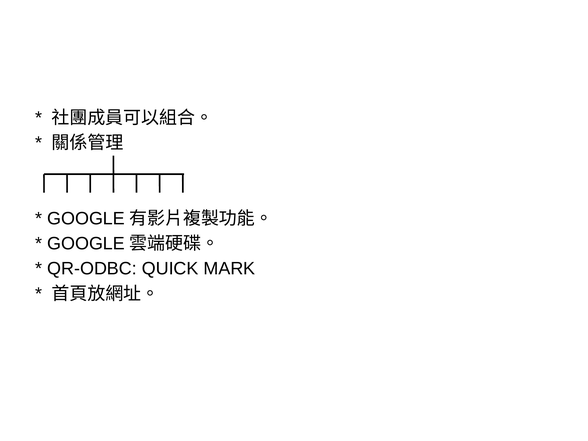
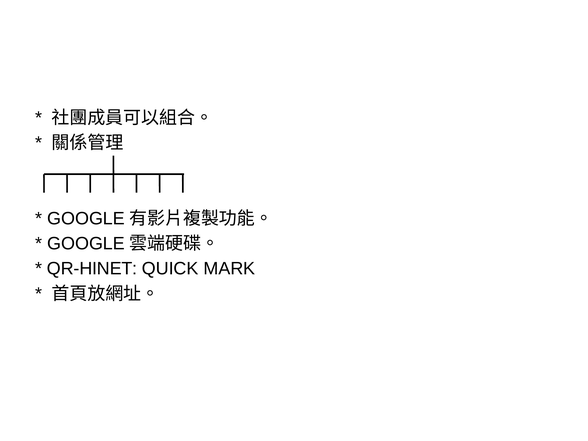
QR-ODBC: QR-ODBC -> QR-HINET (92, 269)
